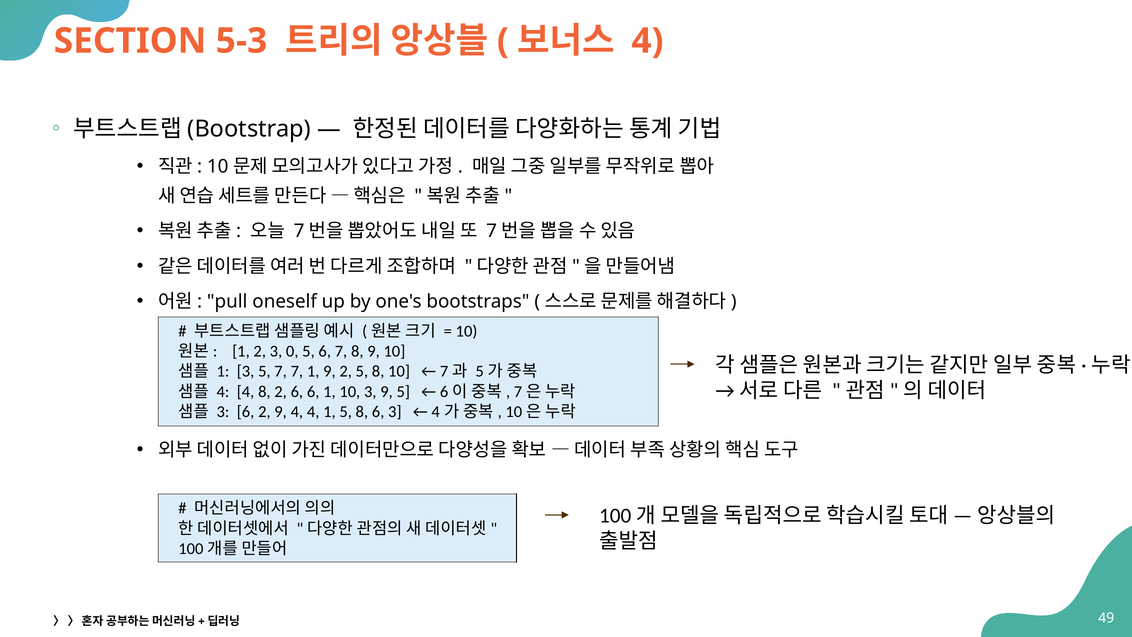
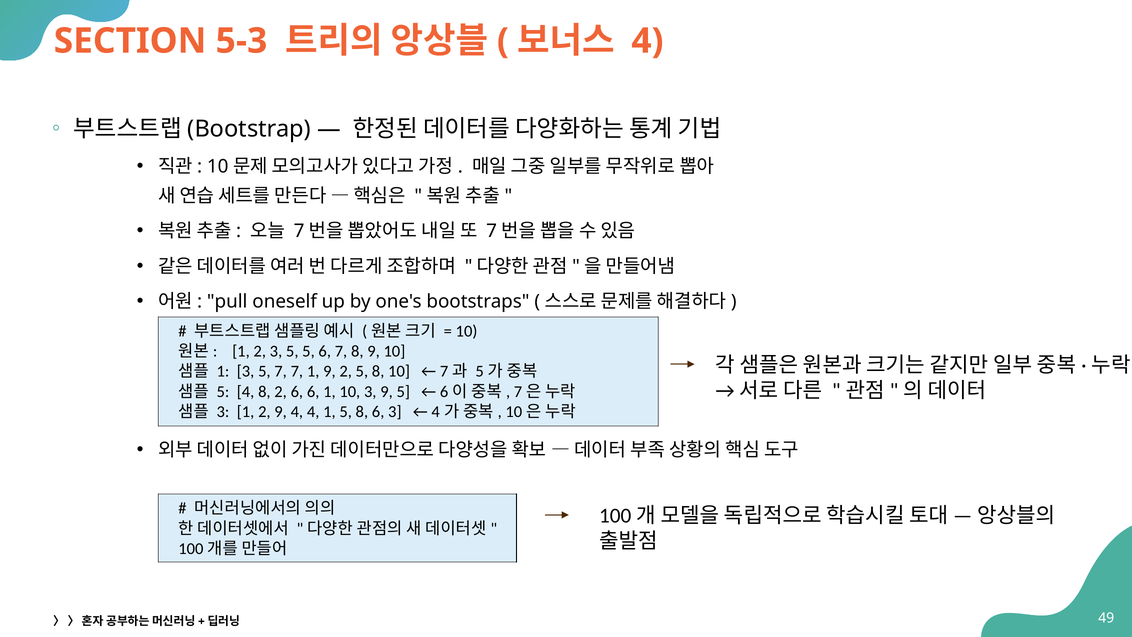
2 3 0: 0 -> 5 (292, 351)
4: 4 -> 5 (223, 391)
3 6: 6 -> 1 (246, 412)
